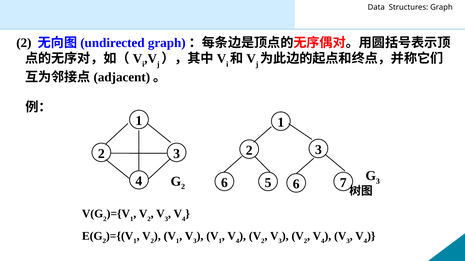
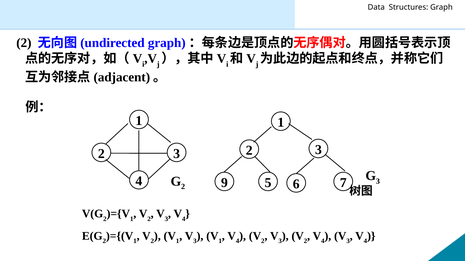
2 6: 6 -> 9 (224, 183)
